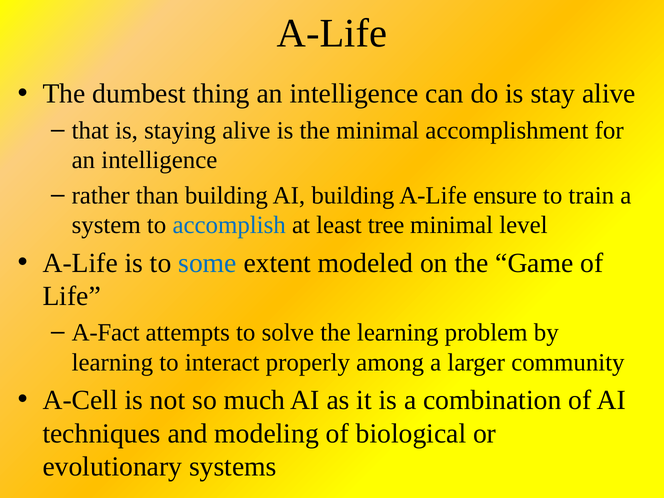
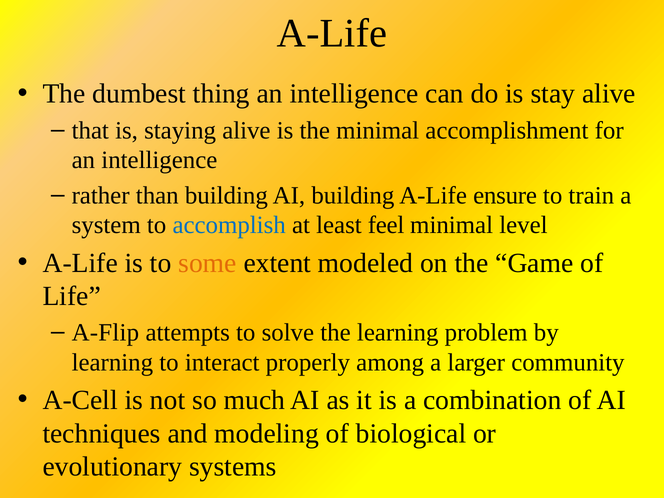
tree: tree -> feel (386, 225)
some colour: blue -> orange (208, 263)
A-Fact: A-Fact -> A-Flip (105, 333)
